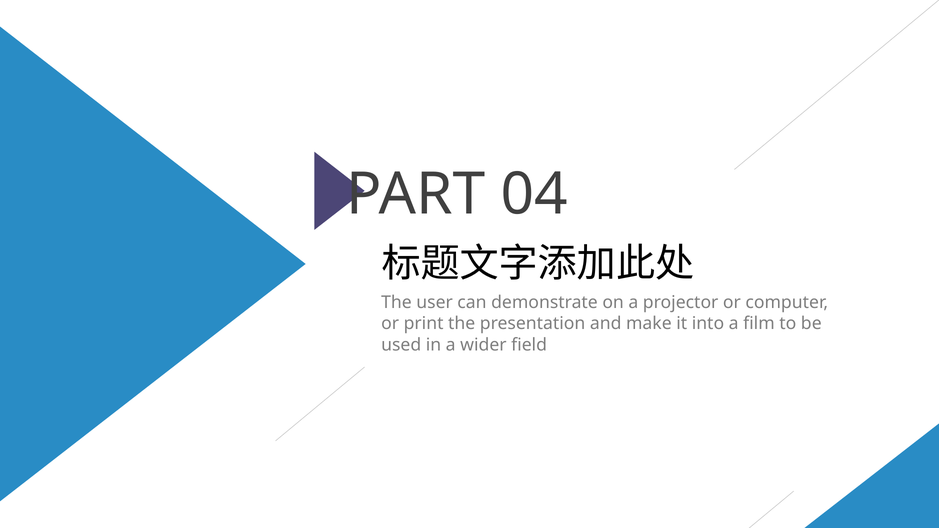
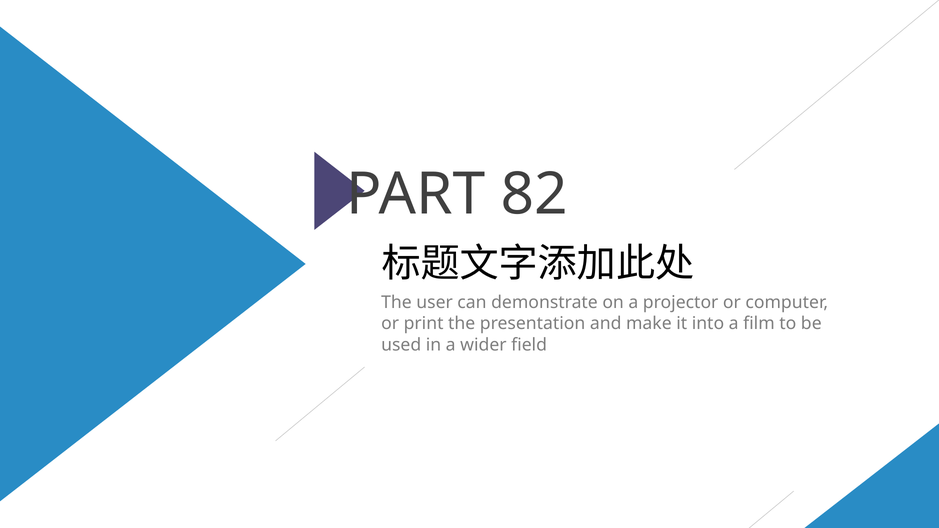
04: 04 -> 82 (534, 195)
